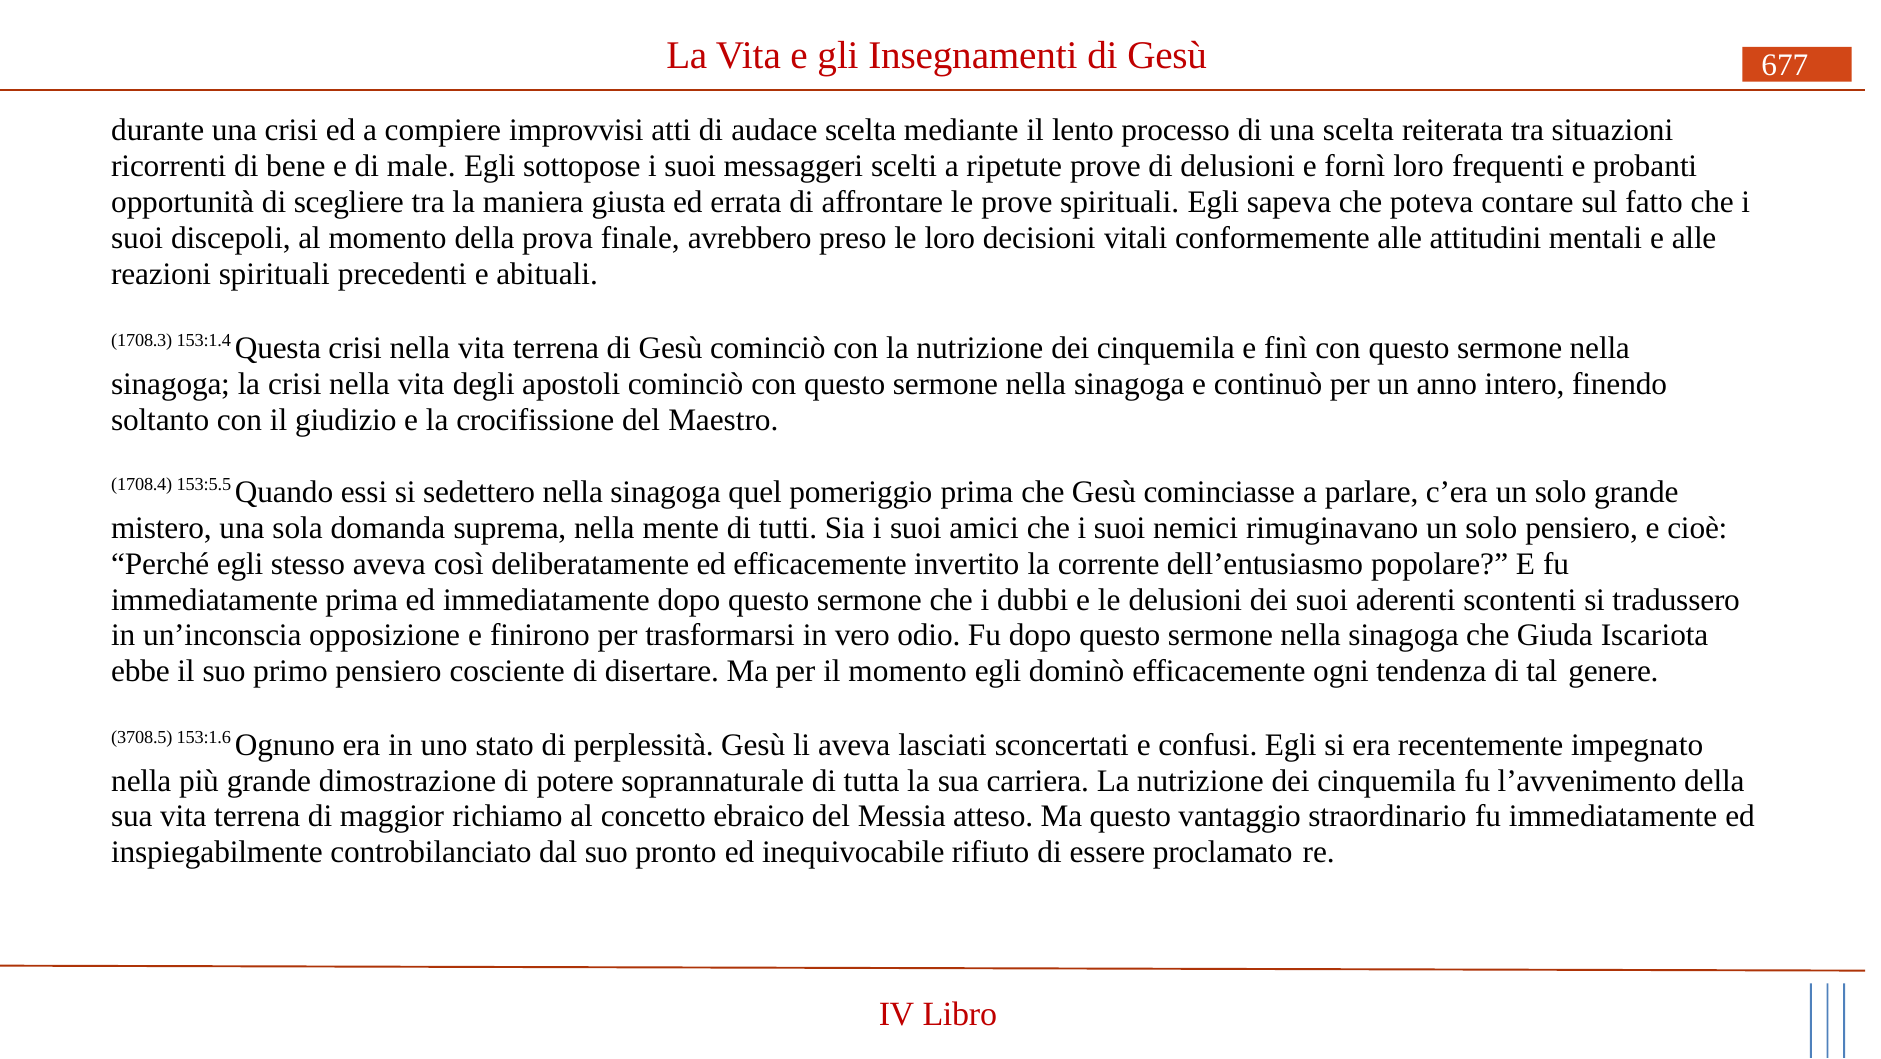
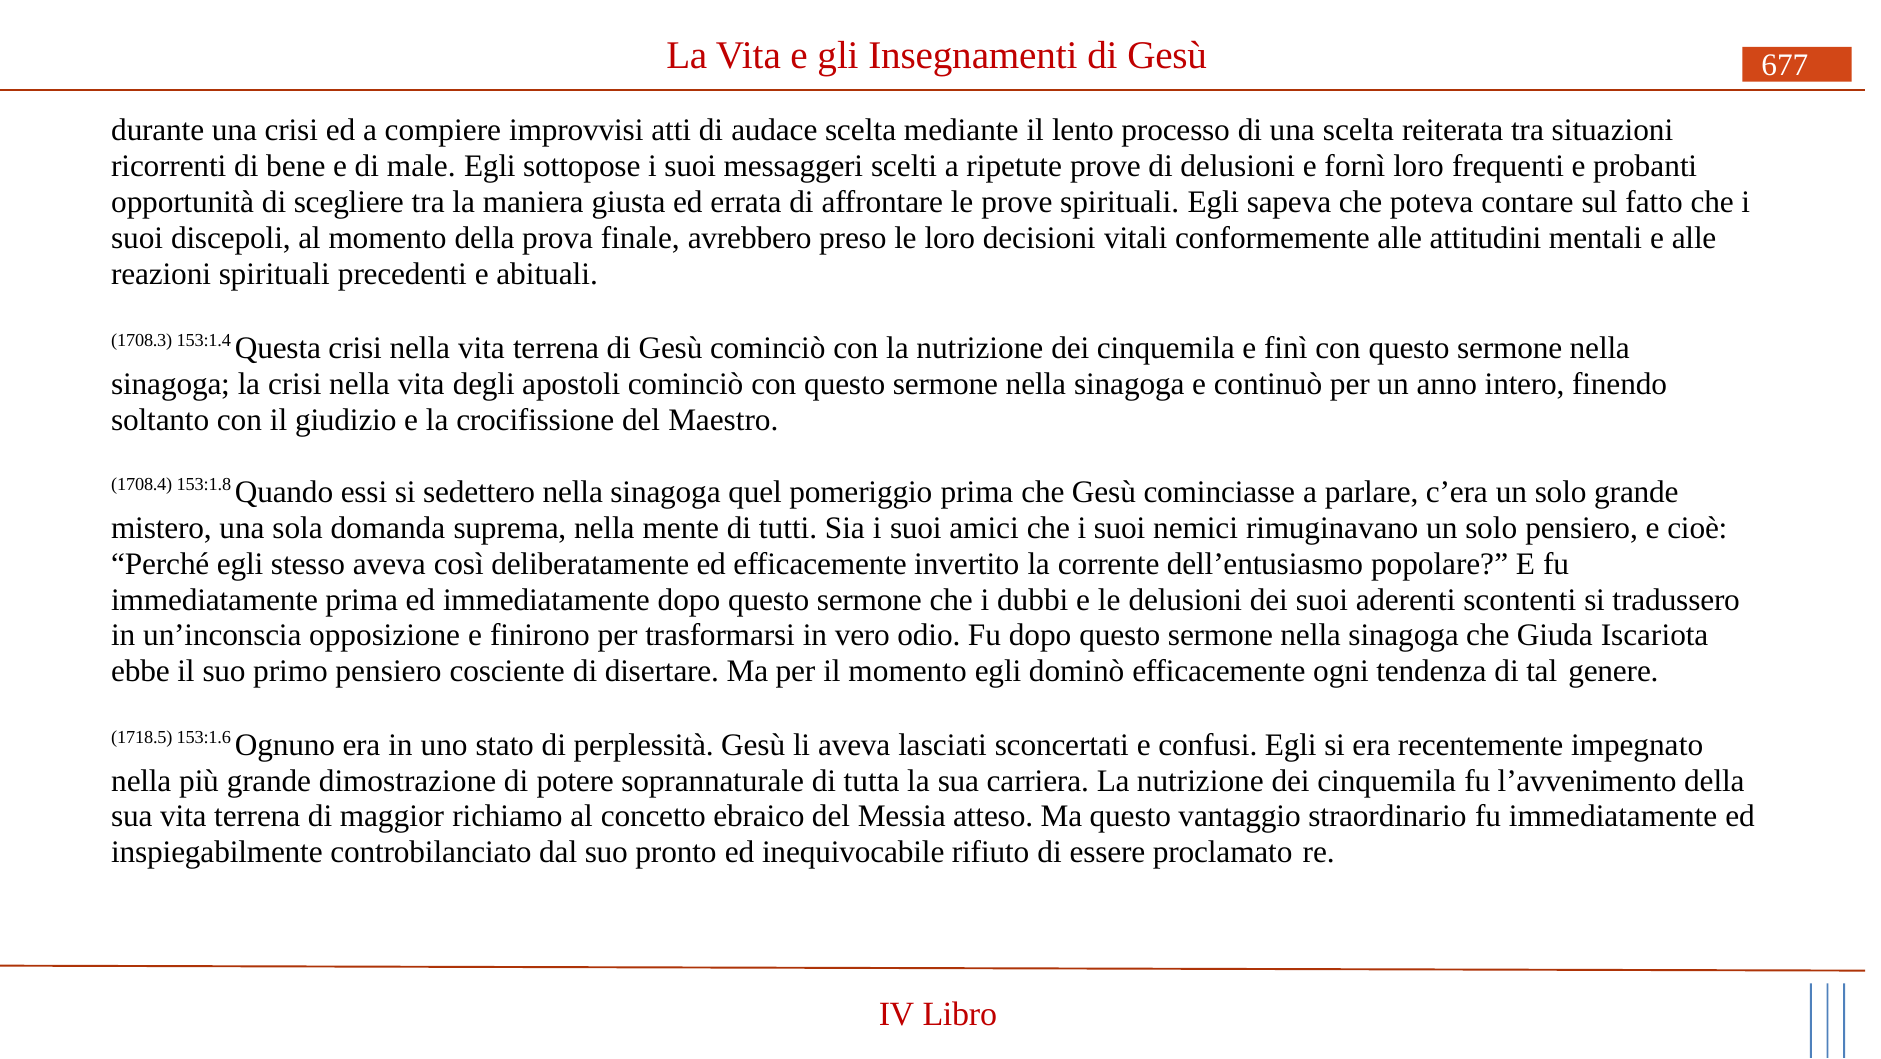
153:5.5: 153:5.5 -> 153:1.8 (204, 485)
3708.5: 3708.5 -> 1718.5 (142, 738)
